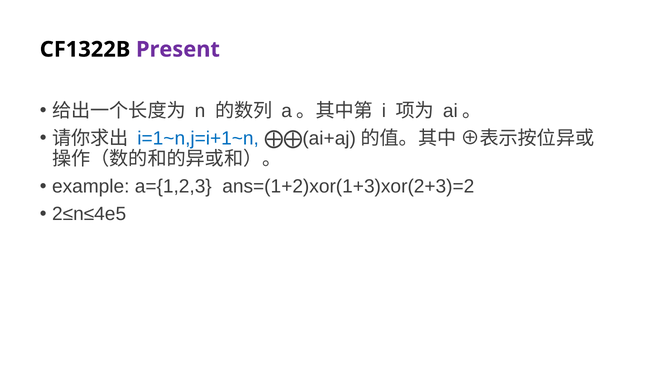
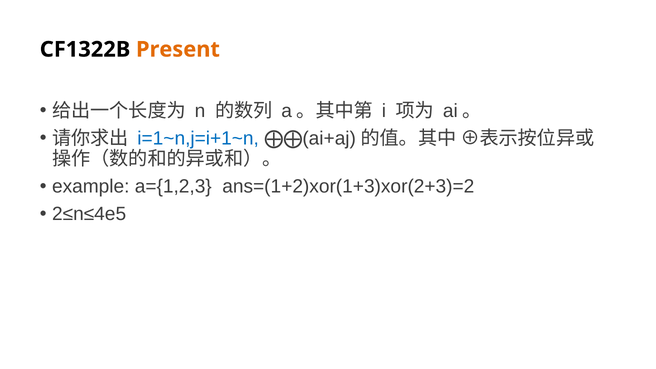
Present colour: purple -> orange (178, 49)
